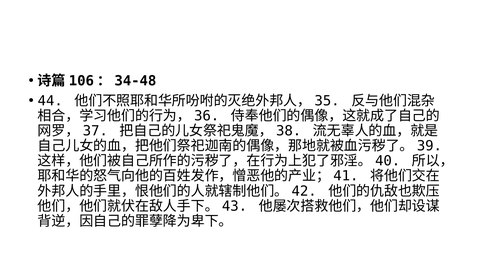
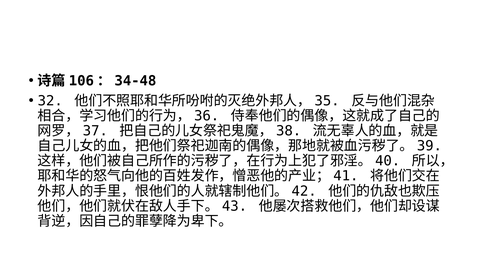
44: 44 -> 32 (50, 101)
